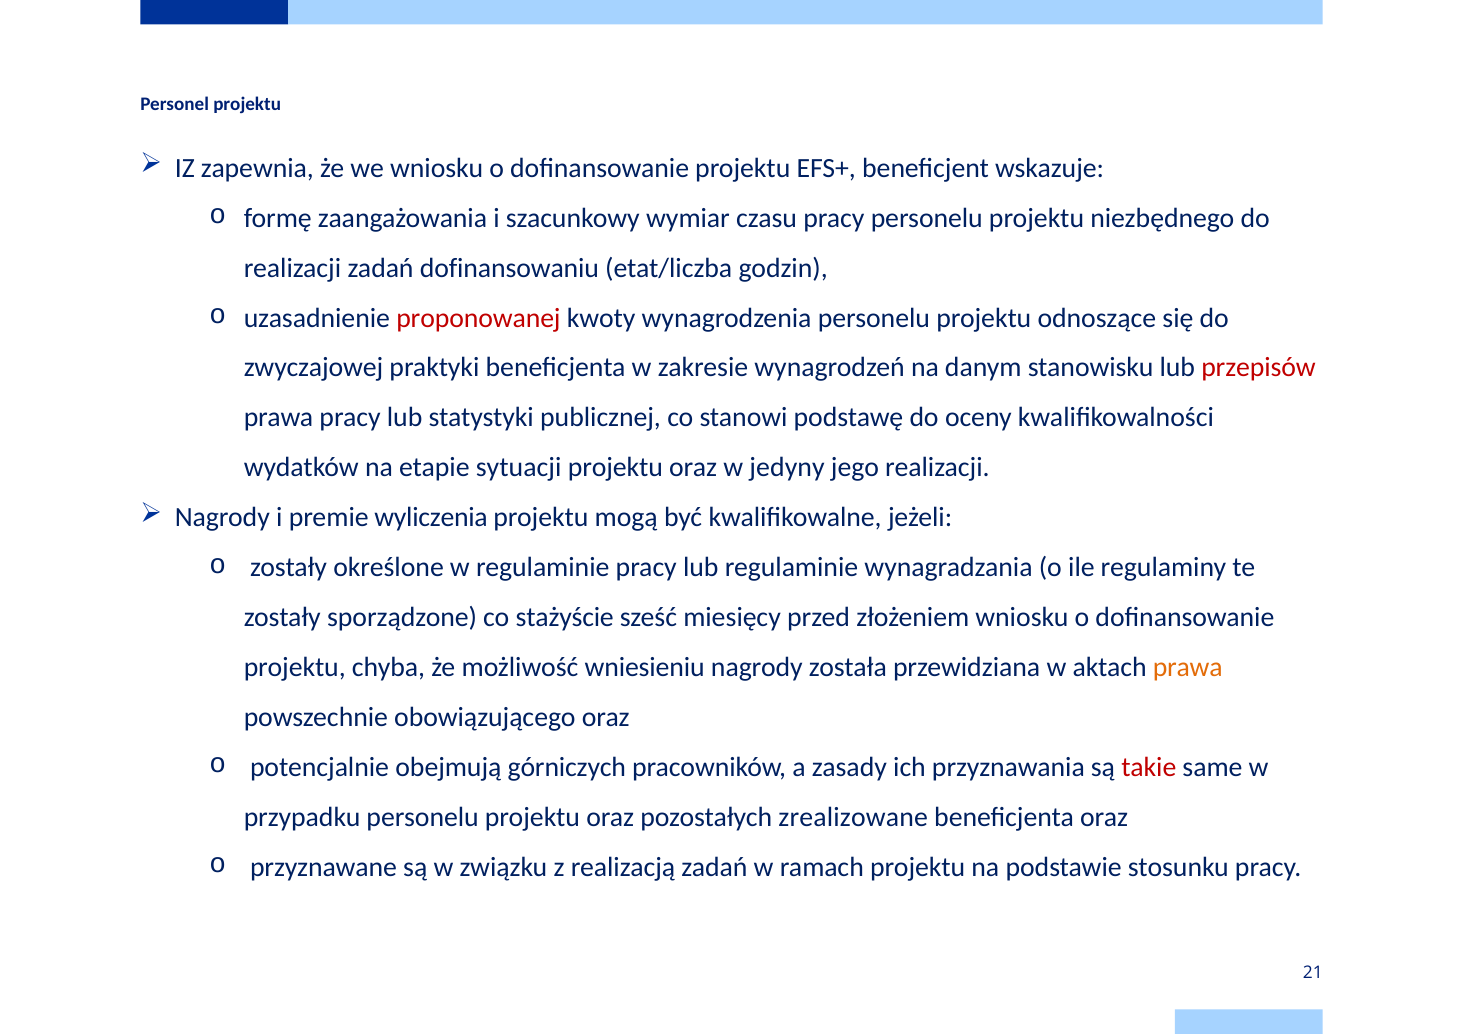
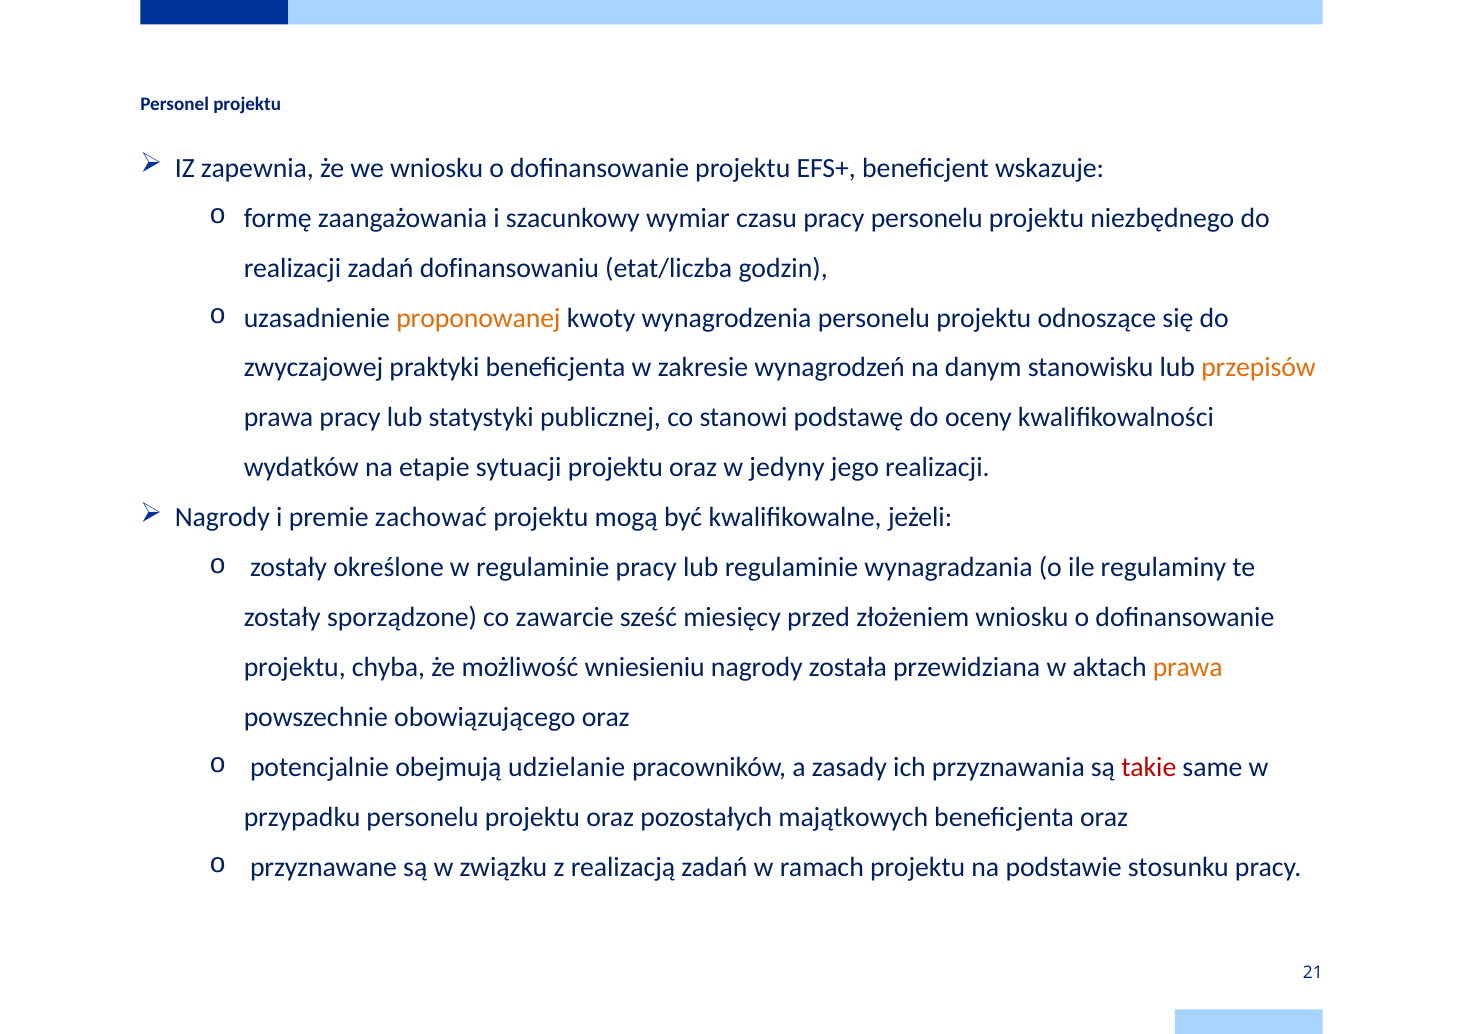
proponowanej colour: red -> orange (478, 318)
przepisów colour: red -> orange (1258, 368)
wyliczenia: wyliczenia -> zachować (431, 518)
stażyście: stażyście -> zawarcie (565, 618)
górniczych: górniczych -> udzielanie (567, 768)
zrealizowane: zrealizowane -> majątkowych (853, 818)
